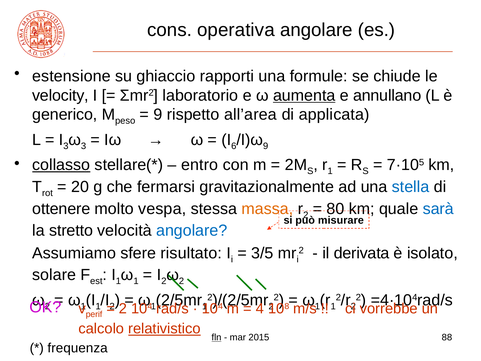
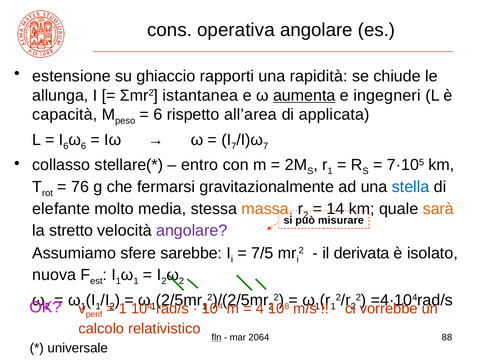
formule: formule -> rapidità (319, 76)
velocity: velocity -> allunga (60, 95)
laboratorio: laboratorio -> istantanea (200, 95)
annullano: annullano -> ingegneri (387, 95)
generico: generico -> capacità (65, 115)
9: 9 -> 6 (158, 115)
I 3: 3 -> 6 (66, 146)
ω 3: 3 -> 6 (84, 146)
I 6: 6 -> 7 (234, 146)
9: 9 -> 7 (266, 146)
collasso underline: present -> none (61, 165)
20: 20 -> 76 (80, 187)
ottenere: ottenere -> elefante (61, 209)
vespa: vespa -> media (162, 209)
80: 80 -> 14 (335, 209)
sarà colour: blue -> orange (438, 209)
angolare colour: blue -> purple (192, 230)
risultato: risultato -> sarebbe (191, 253)
3/5: 3/5 -> 7/5 (262, 253)
solare: solare -> nuova (54, 275)
2: 2 -> 1 (123, 308)
relativistico underline: present -> none (164, 329)
2015: 2015 -> 2064 (259, 337)
frequenza: frequenza -> universale (78, 348)
